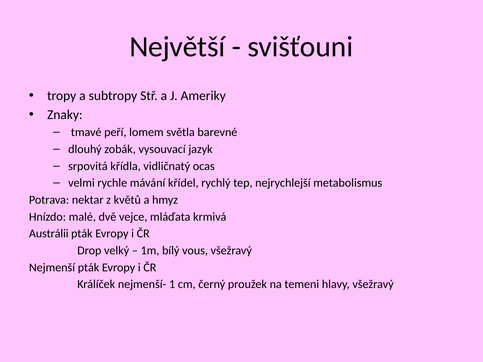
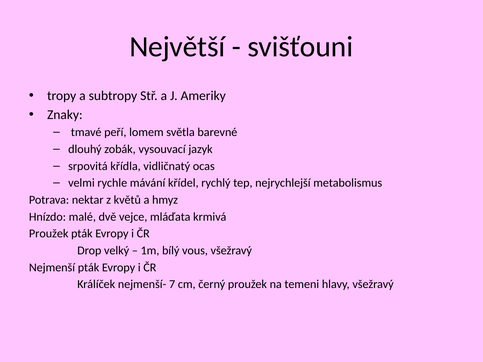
Austrálii: Austrálii -> Proužek (49, 234)
1: 1 -> 7 (172, 285)
